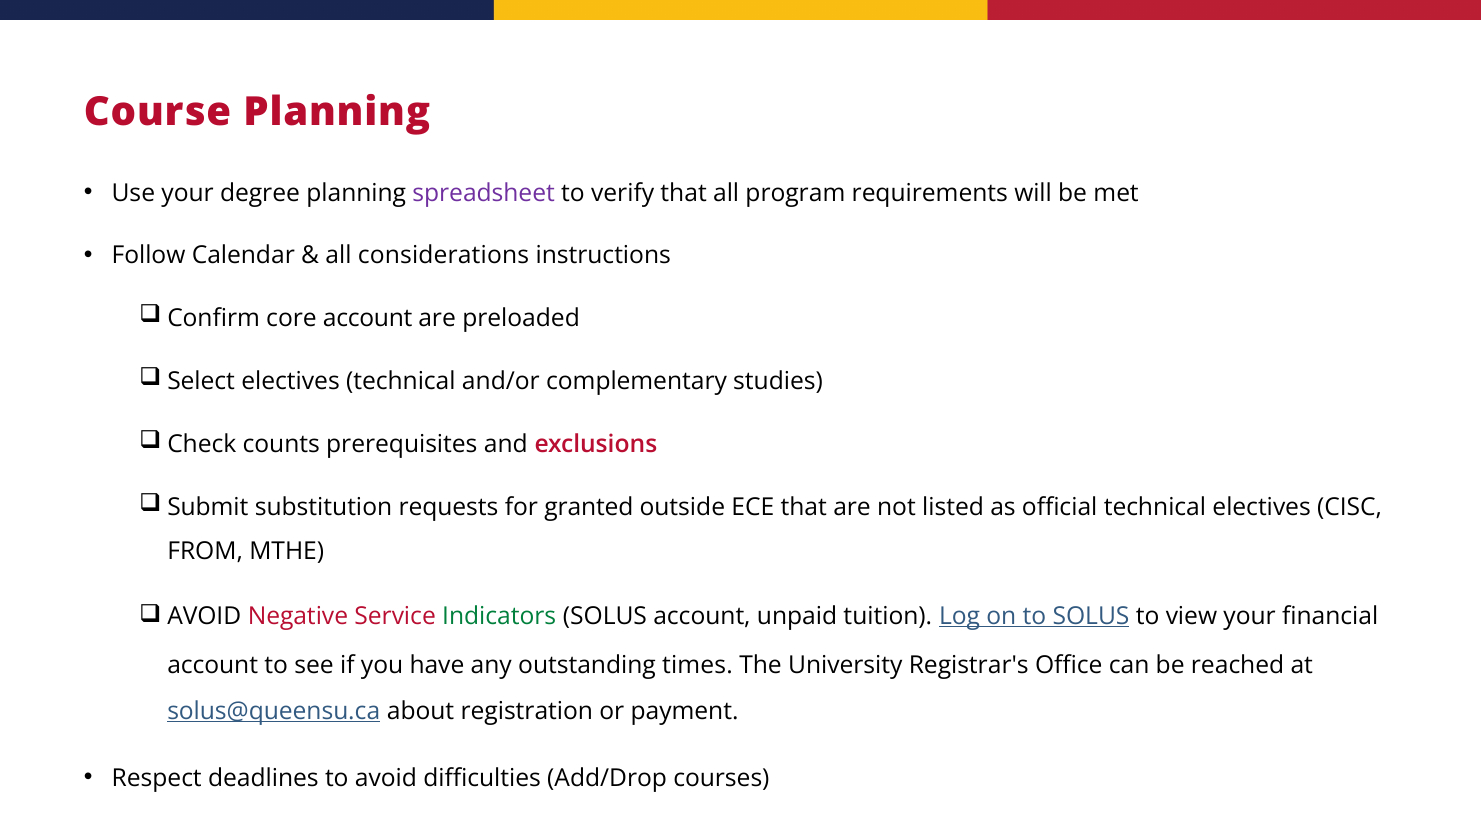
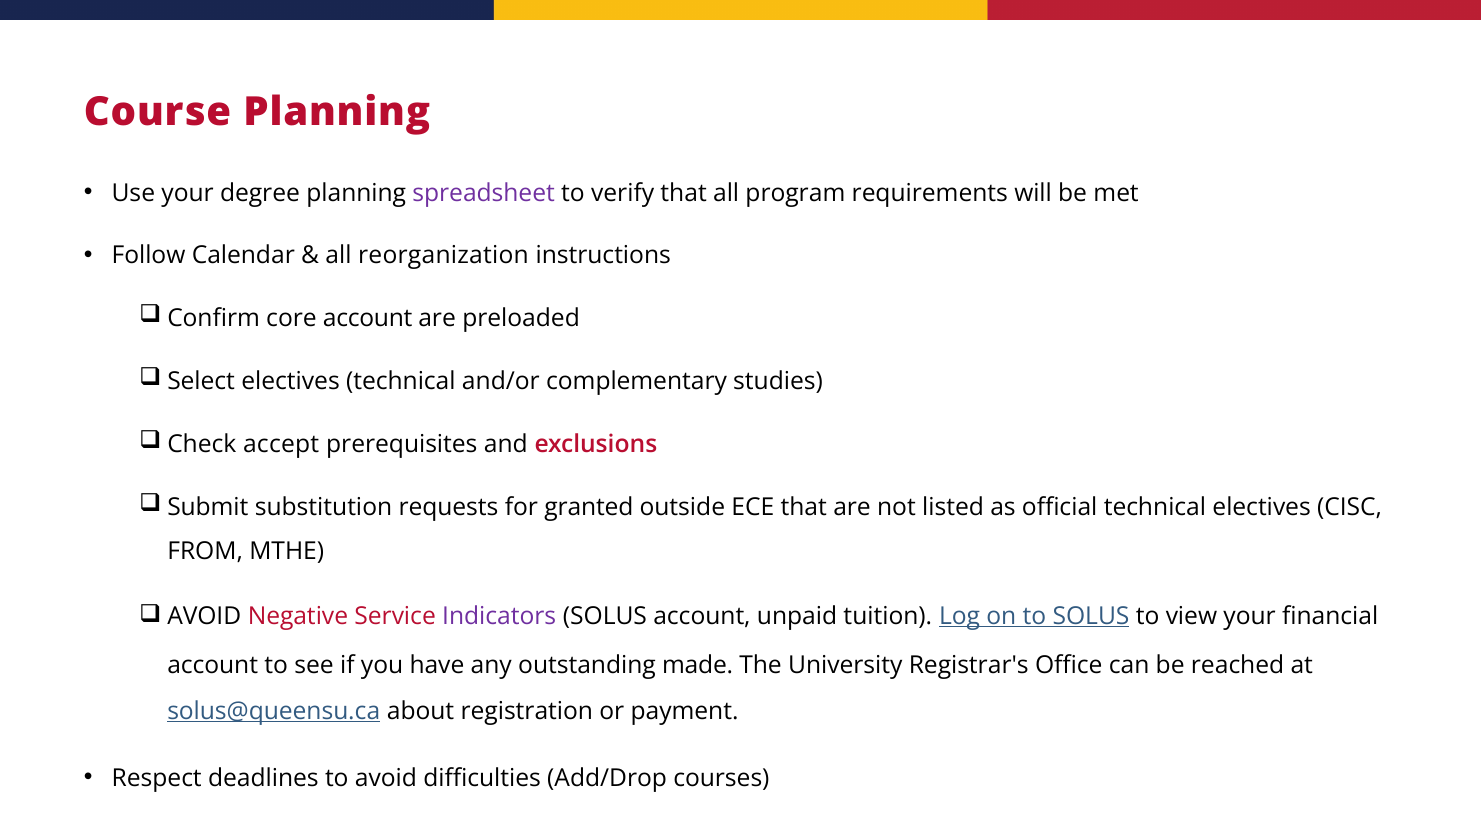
considerations: considerations -> reorganization (443, 256)
counts: counts -> accept (281, 445)
Indicators colour: green -> purple (499, 617)
times: times -> made (698, 665)
